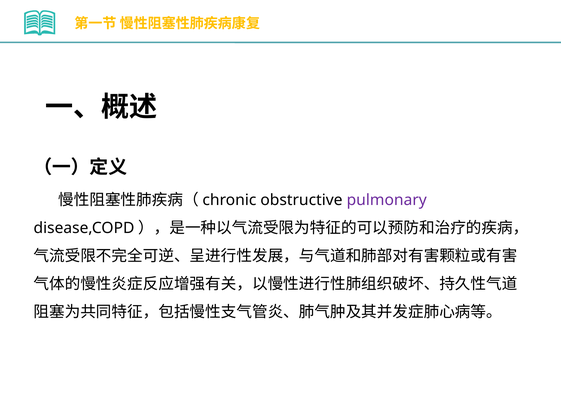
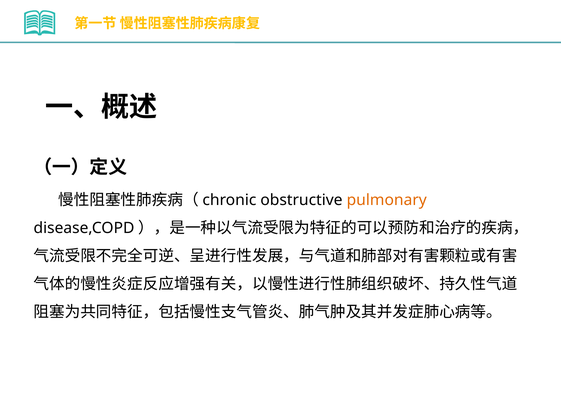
pulmonary colour: purple -> orange (387, 200)
